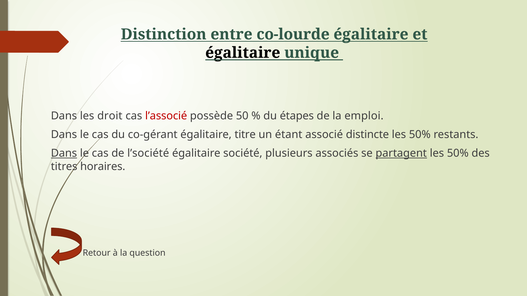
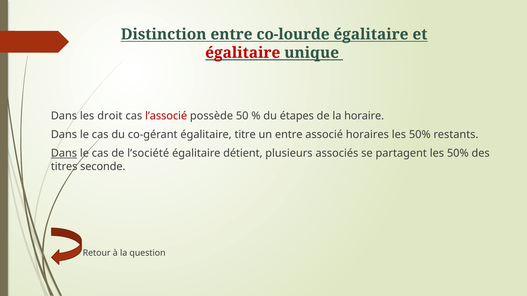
égalitaire colour: black -> red (243, 53)
emploi: emploi -> horaire (364, 116)
un étant: étant -> entre (289, 135)
distincte: distincte -> horaires (367, 135)
société: société -> détient (243, 153)
partagent underline: present -> none (401, 153)
horaires: horaires -> seconde (103, 167)
